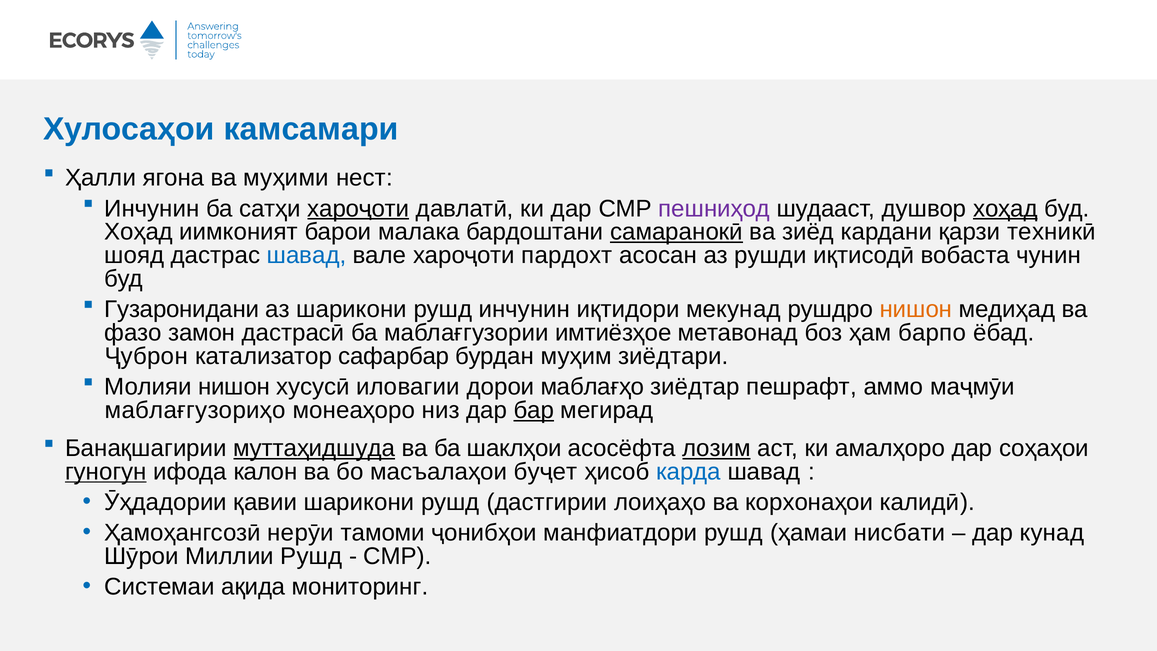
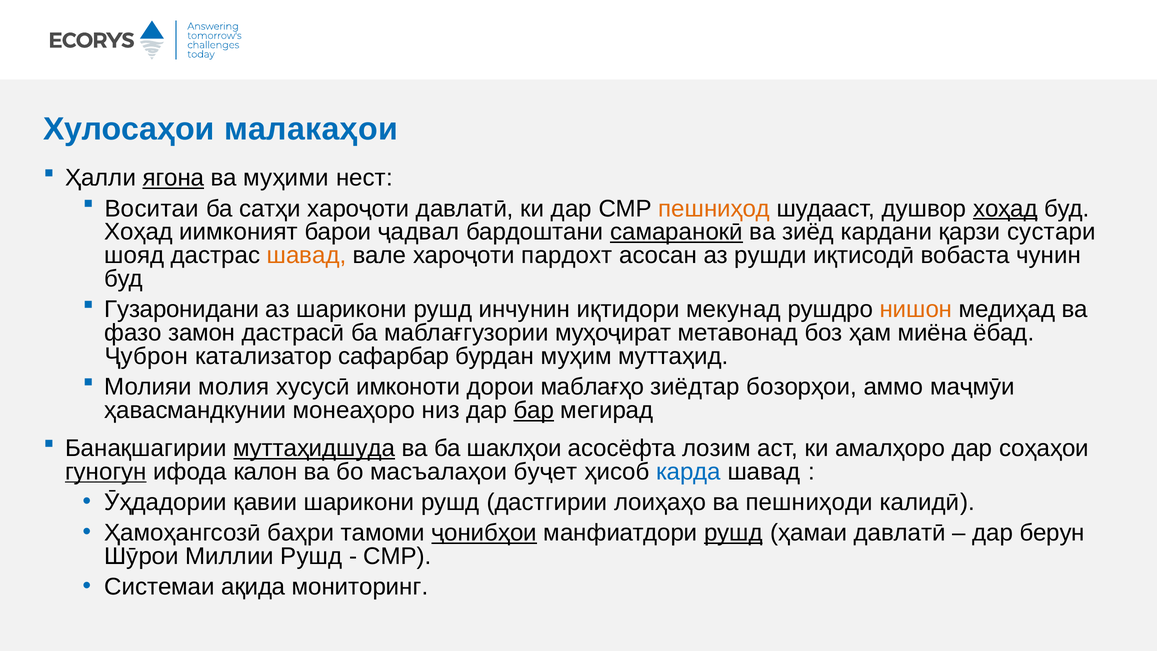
камсамари: камсамари -> малакаҳои (311, 129)
ягона underline: none -> present (173, 178)
Инчунин: Инчунин -> Воситаи (152, 209)
хароҷоти underline: present -> none (358, 209)
пешниҳод colour: purple -> orange (714, 209)
малака: малака -> ҷадвал (419, 232)
техникӣ: техникӣ -> сустари (1051, 232)
шавад colour: blue -> orange (307, 255)
имтиёзҳое: имтиёзҳое -> муҳоҷират (613, 333)
барпо: барпо -> миёна (932, 333)
зиёдтари: зиёдтари -> муттаҳид (673, 356)
Молияи нишон: нишон -> молия (234, 387)
иловагии: иловагии -> имконоти (408, 387)
пешрафт: пешрафт -> бозорҳои (802, 387)
маблағгузориҳо: маблағгузориҳо -> ҳавасмандкунии (195, 410)
лозим underline: present -> none (717, 448)
корхонаҳои: корхонаҳои -> пешниҳоди (809, 502)
нерӯи: нерӯи -> баҳри (301, 533)
ҷонибҳои underline: none -> present (484, 533)
рушд underline: none -> present (733, 533)
ҳамаи нисбати: нисбати -> давлатӣ (900, 533)
кунад: кунад -> берун (1052, 533)
